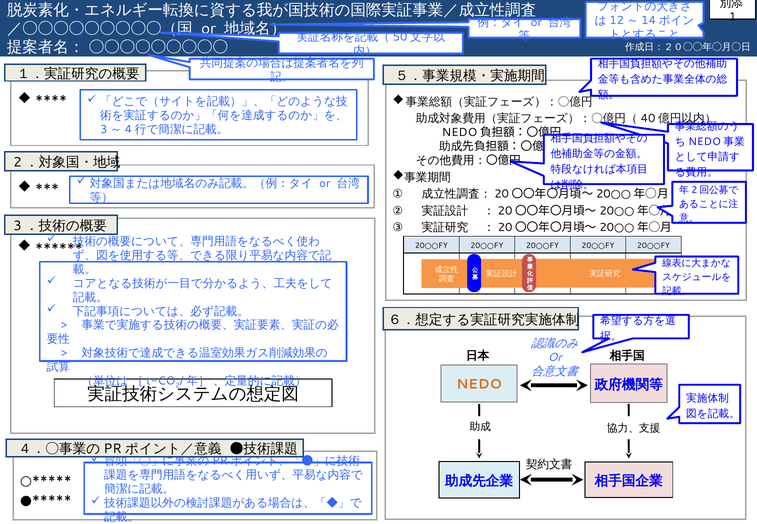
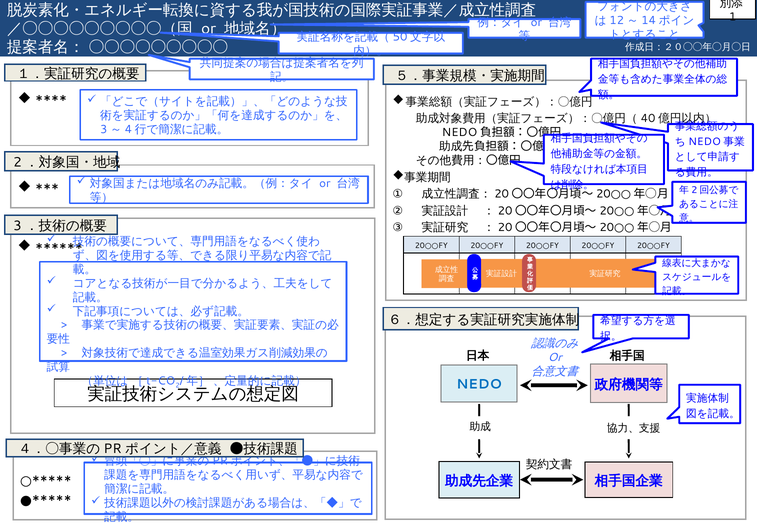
NEDO colour: orange -> blue (479, 384)
